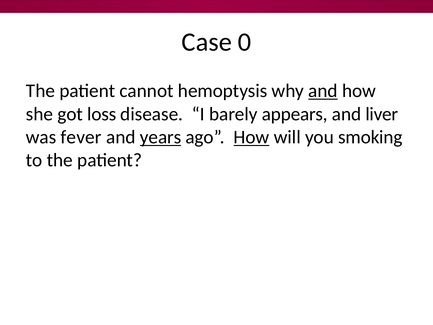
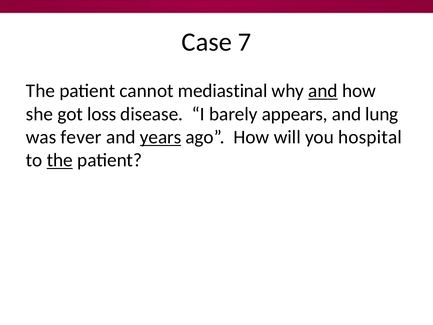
0: 0 -> 7 (245, 42)
hemoptysis: hemoptysis -> mediastinal (223, 91)
liver: liver -> lung (382, 114)
How underline: present -> none (251, 137)
smoking: smoking -> hospital (370, 137)
the underline: none -> present (60, 160)
